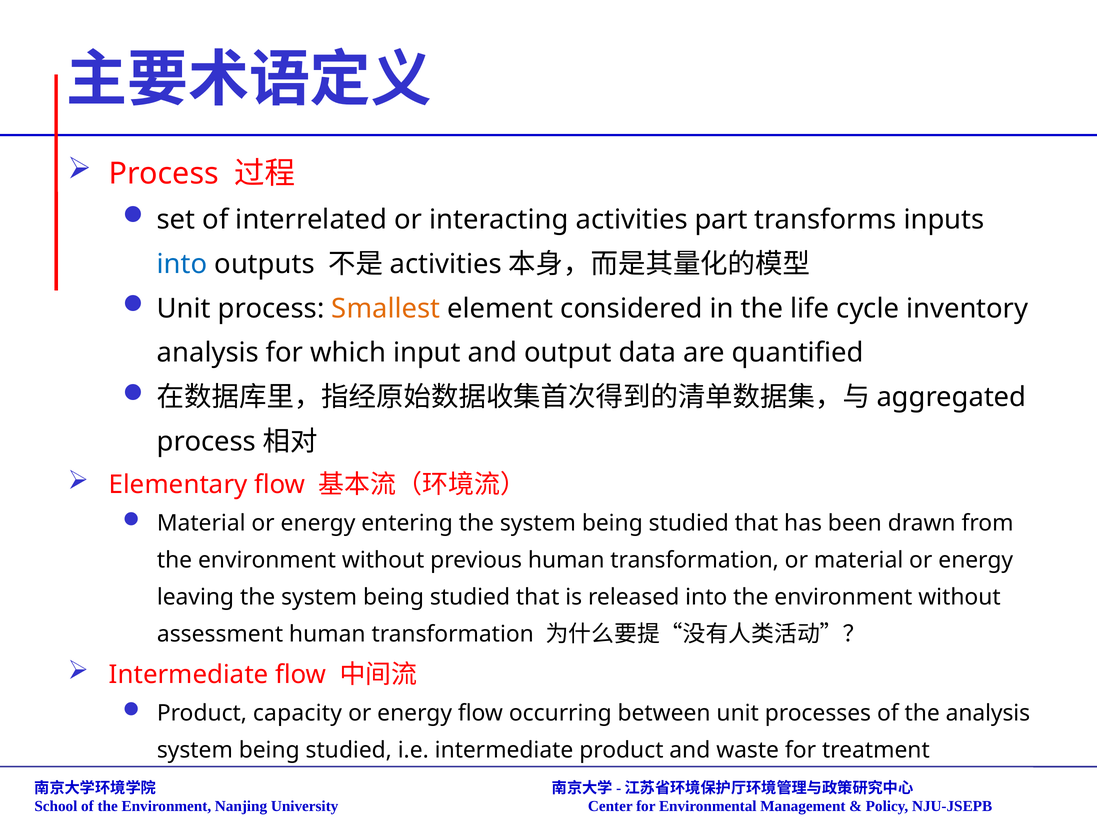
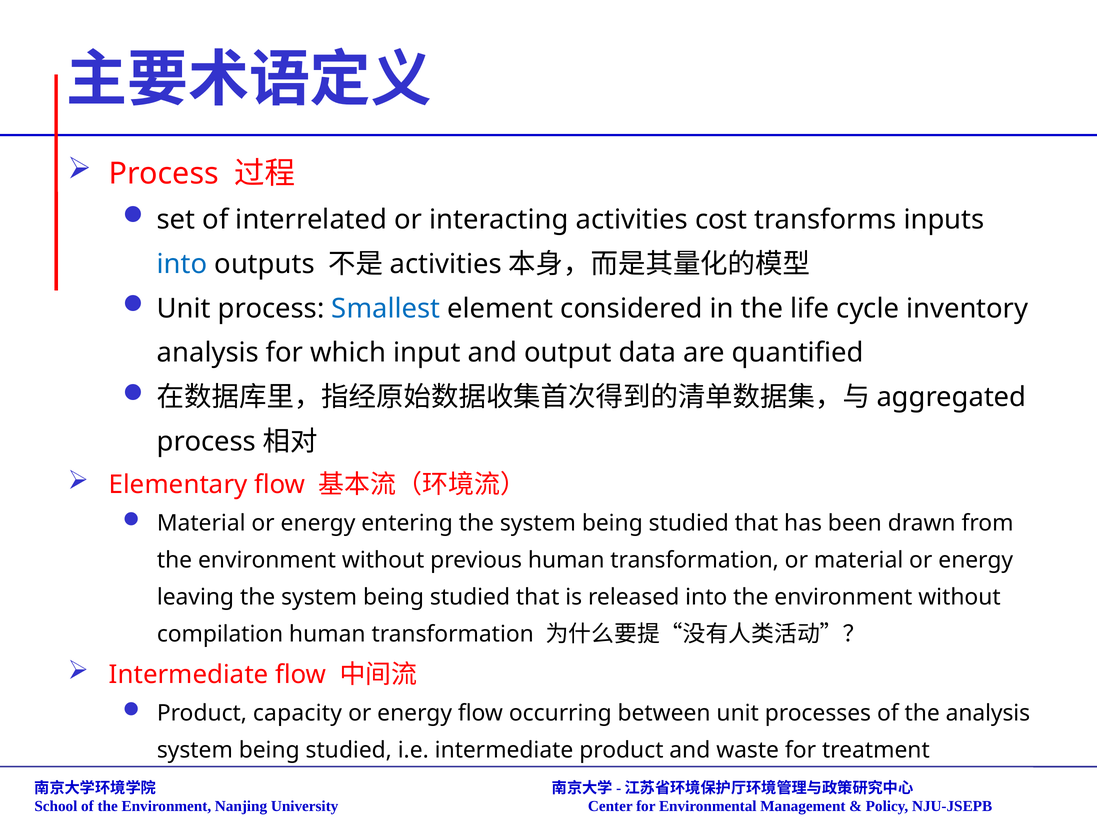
part: part -> cost (721, 220)
Smallest colour: orange -> blue (386, 308)
assessment: assessment -> compilation (220, 634)
